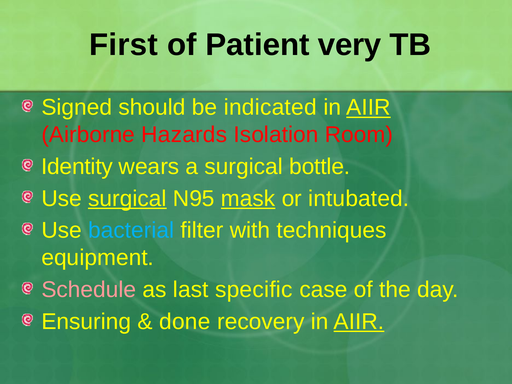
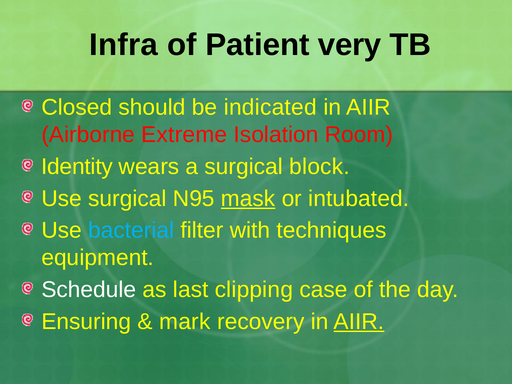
First: First -> Infra (124, 45)
Signed: Signed -> Closed (77, 107)
AIIR underline: present -> none (368, 107)
Hazards: Hazards -> Extreme (184, 135)
bottle: bottle -> block (320, 167)
surgical underline: present -> none (127, 199)
Schedule colour: pink -> white (89, 290)
specific: specific -> clipping (254, 290)
done: done -> mark (185, 322)
